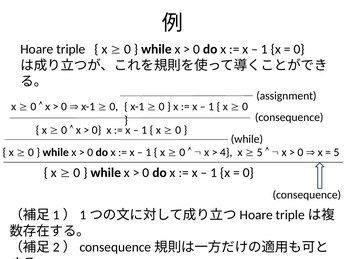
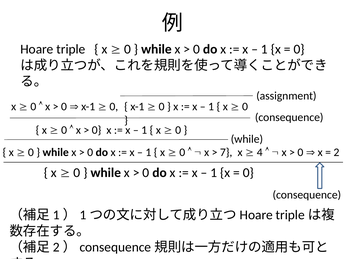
4: 4 -> 7 (226, 152)
5: 5 -> 4 (260, 152)
5: 5 -> 2 (336, 152)
